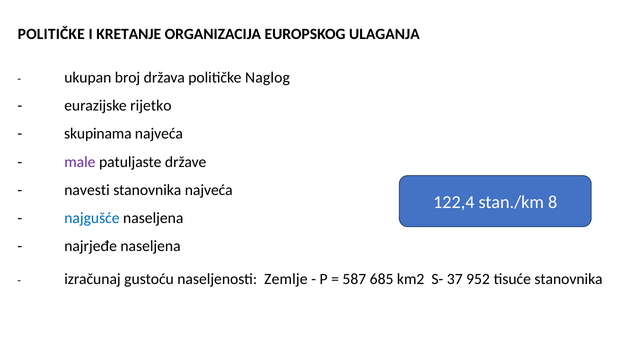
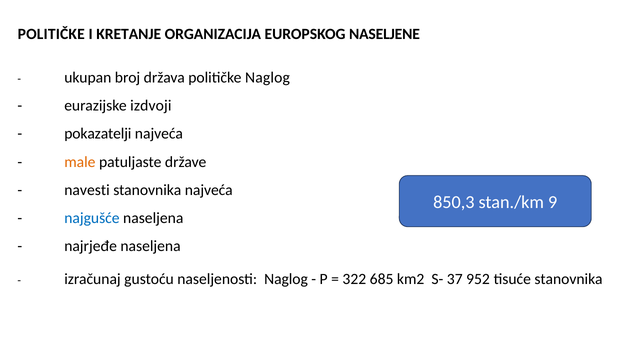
ULAGANJA: ULAGANJA -> NASELJENE (384, 34)
rijetko: rijetko -> izdvoji (151, 106)
skupinama: skupinama -> pokazatelji (98, 134)
male colour: purple -> orange (80, 162)
122,4: 122,4 -> 850,3 (454, 202)
8: 8 -> 9 (553, 202)
naseljenosti Zemlje: Zemlje -> Naglog (286, 279)
587: 587 -> 322 (354, 279)
